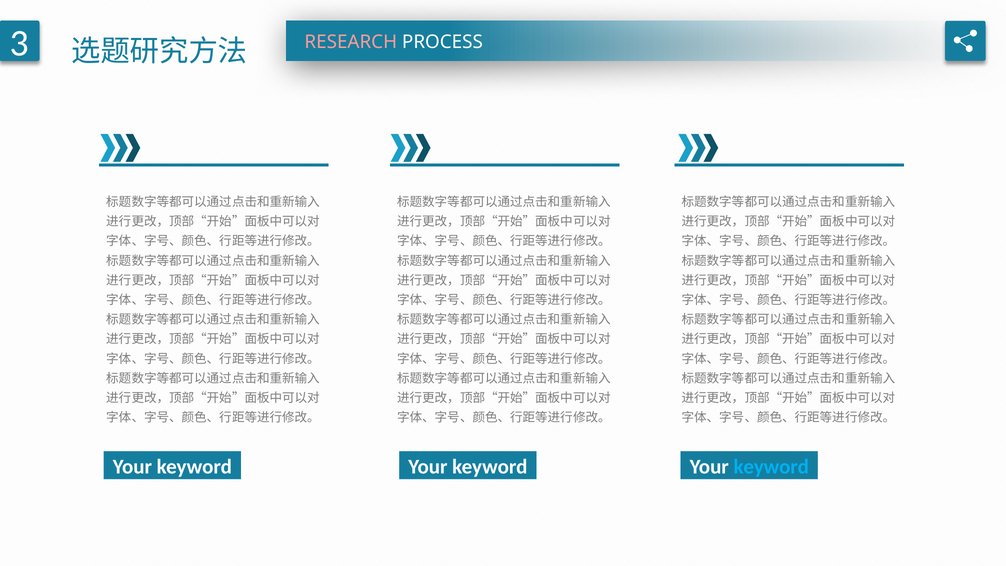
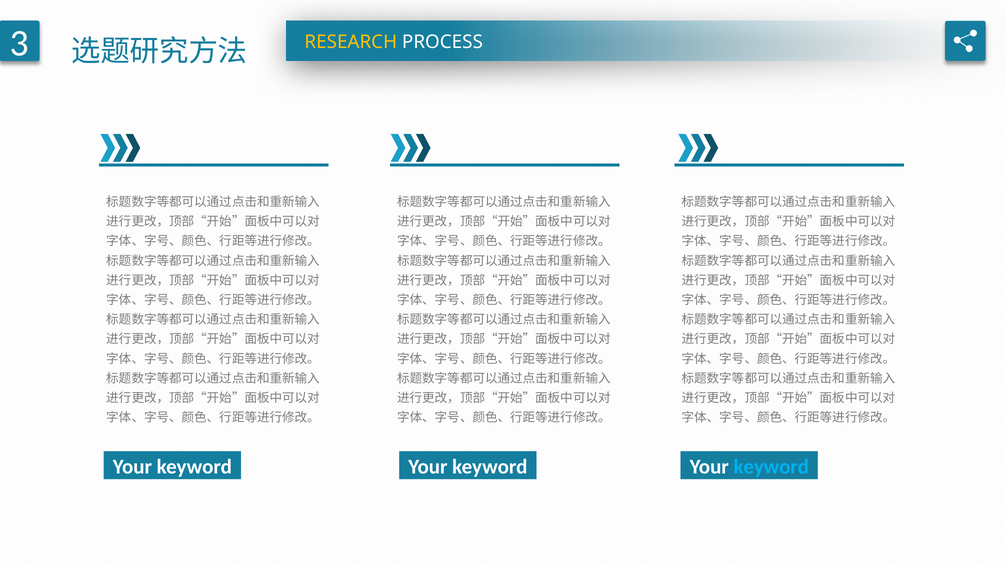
RESEARCH colour: pink -> yellow (351, 42)
